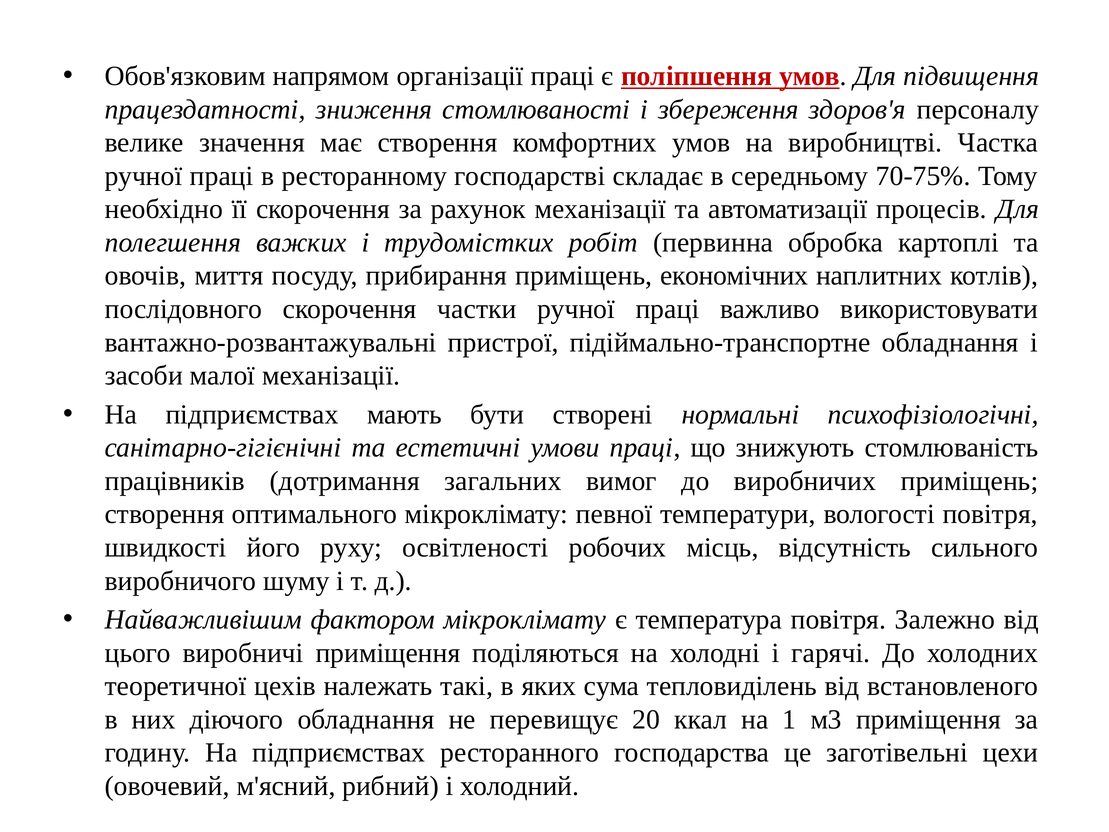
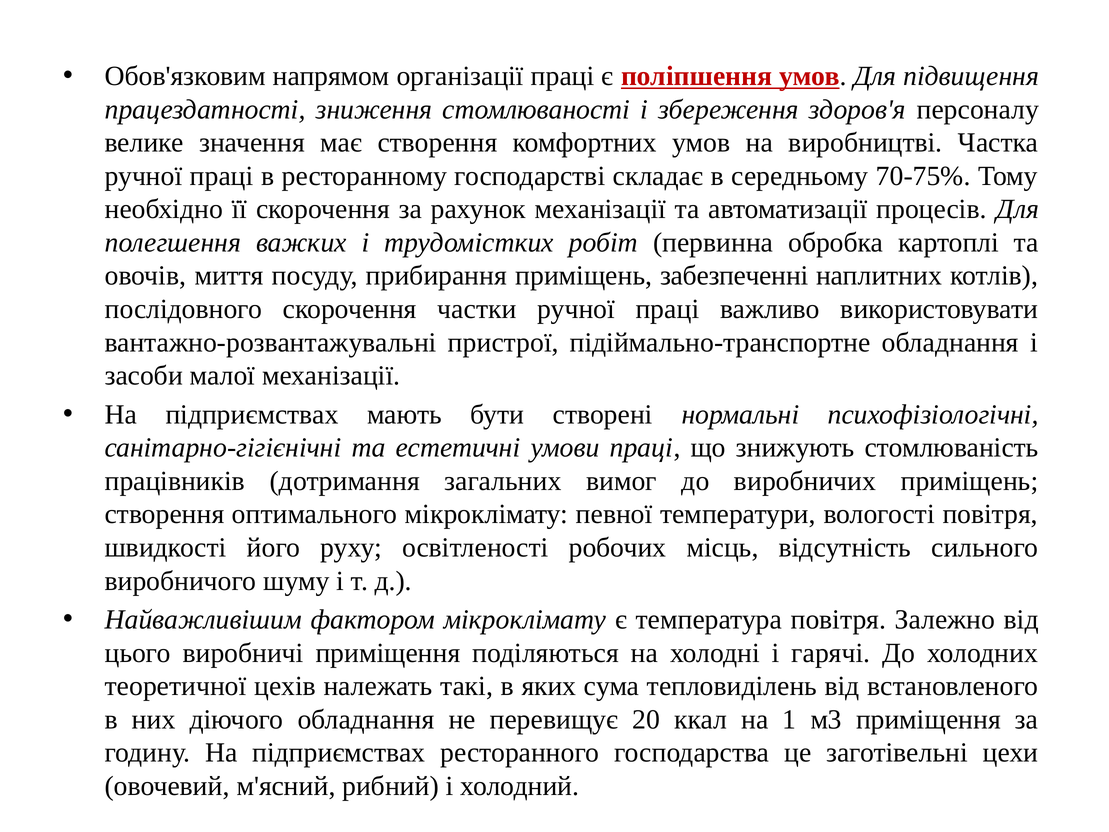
економічних: економічних -> забезпеченні (734, 276)
